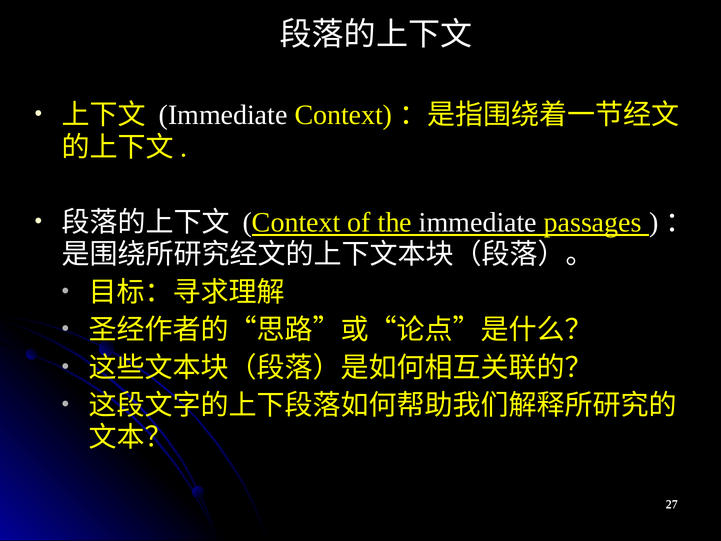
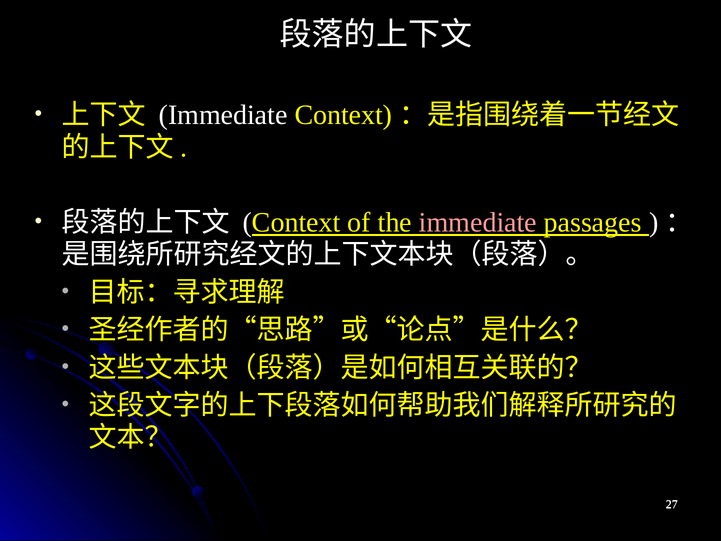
immediate colour: white -> pink (478, 223)
